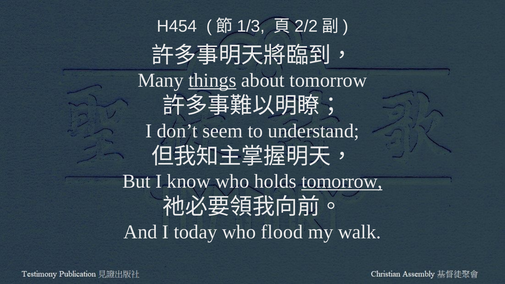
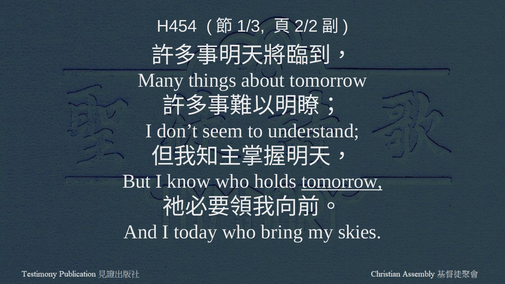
things underline: present -> none (212, 80)
flood: flood -> bring (282, 232)
walk: walk -> skies (360, 232)
